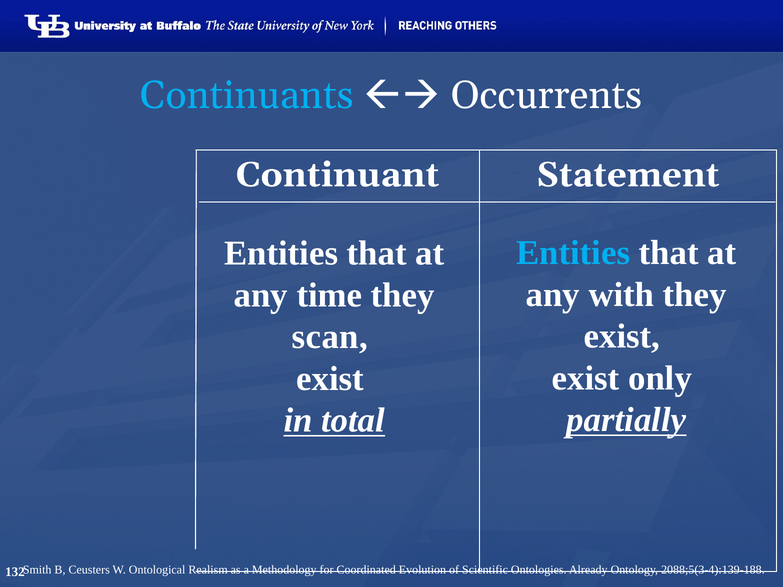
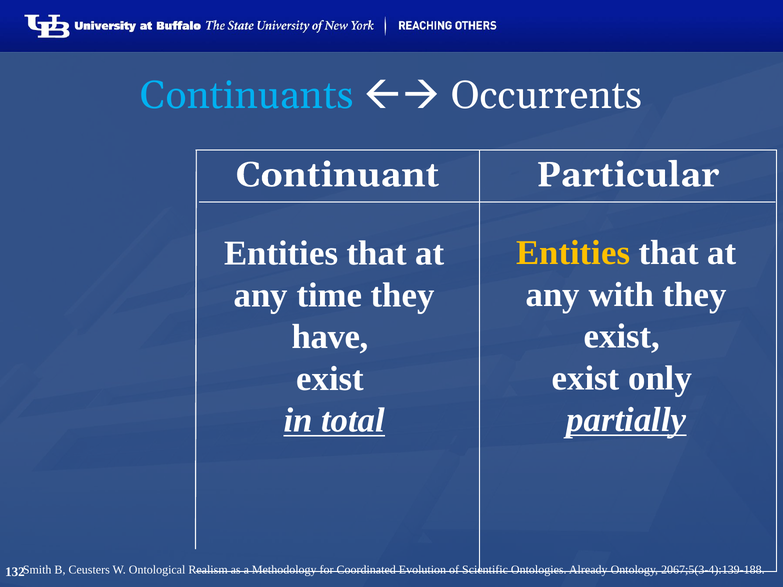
Statement: Statement -> Particular (628, 175)
Entities colour: light blue -> yellow (573, 253)
scan: scan -> have (330, 337)
2088;5(3-4):139-188: 2088;5(3-4):139-188 -> 2067;5(3-4):139-188 (713, 570)
